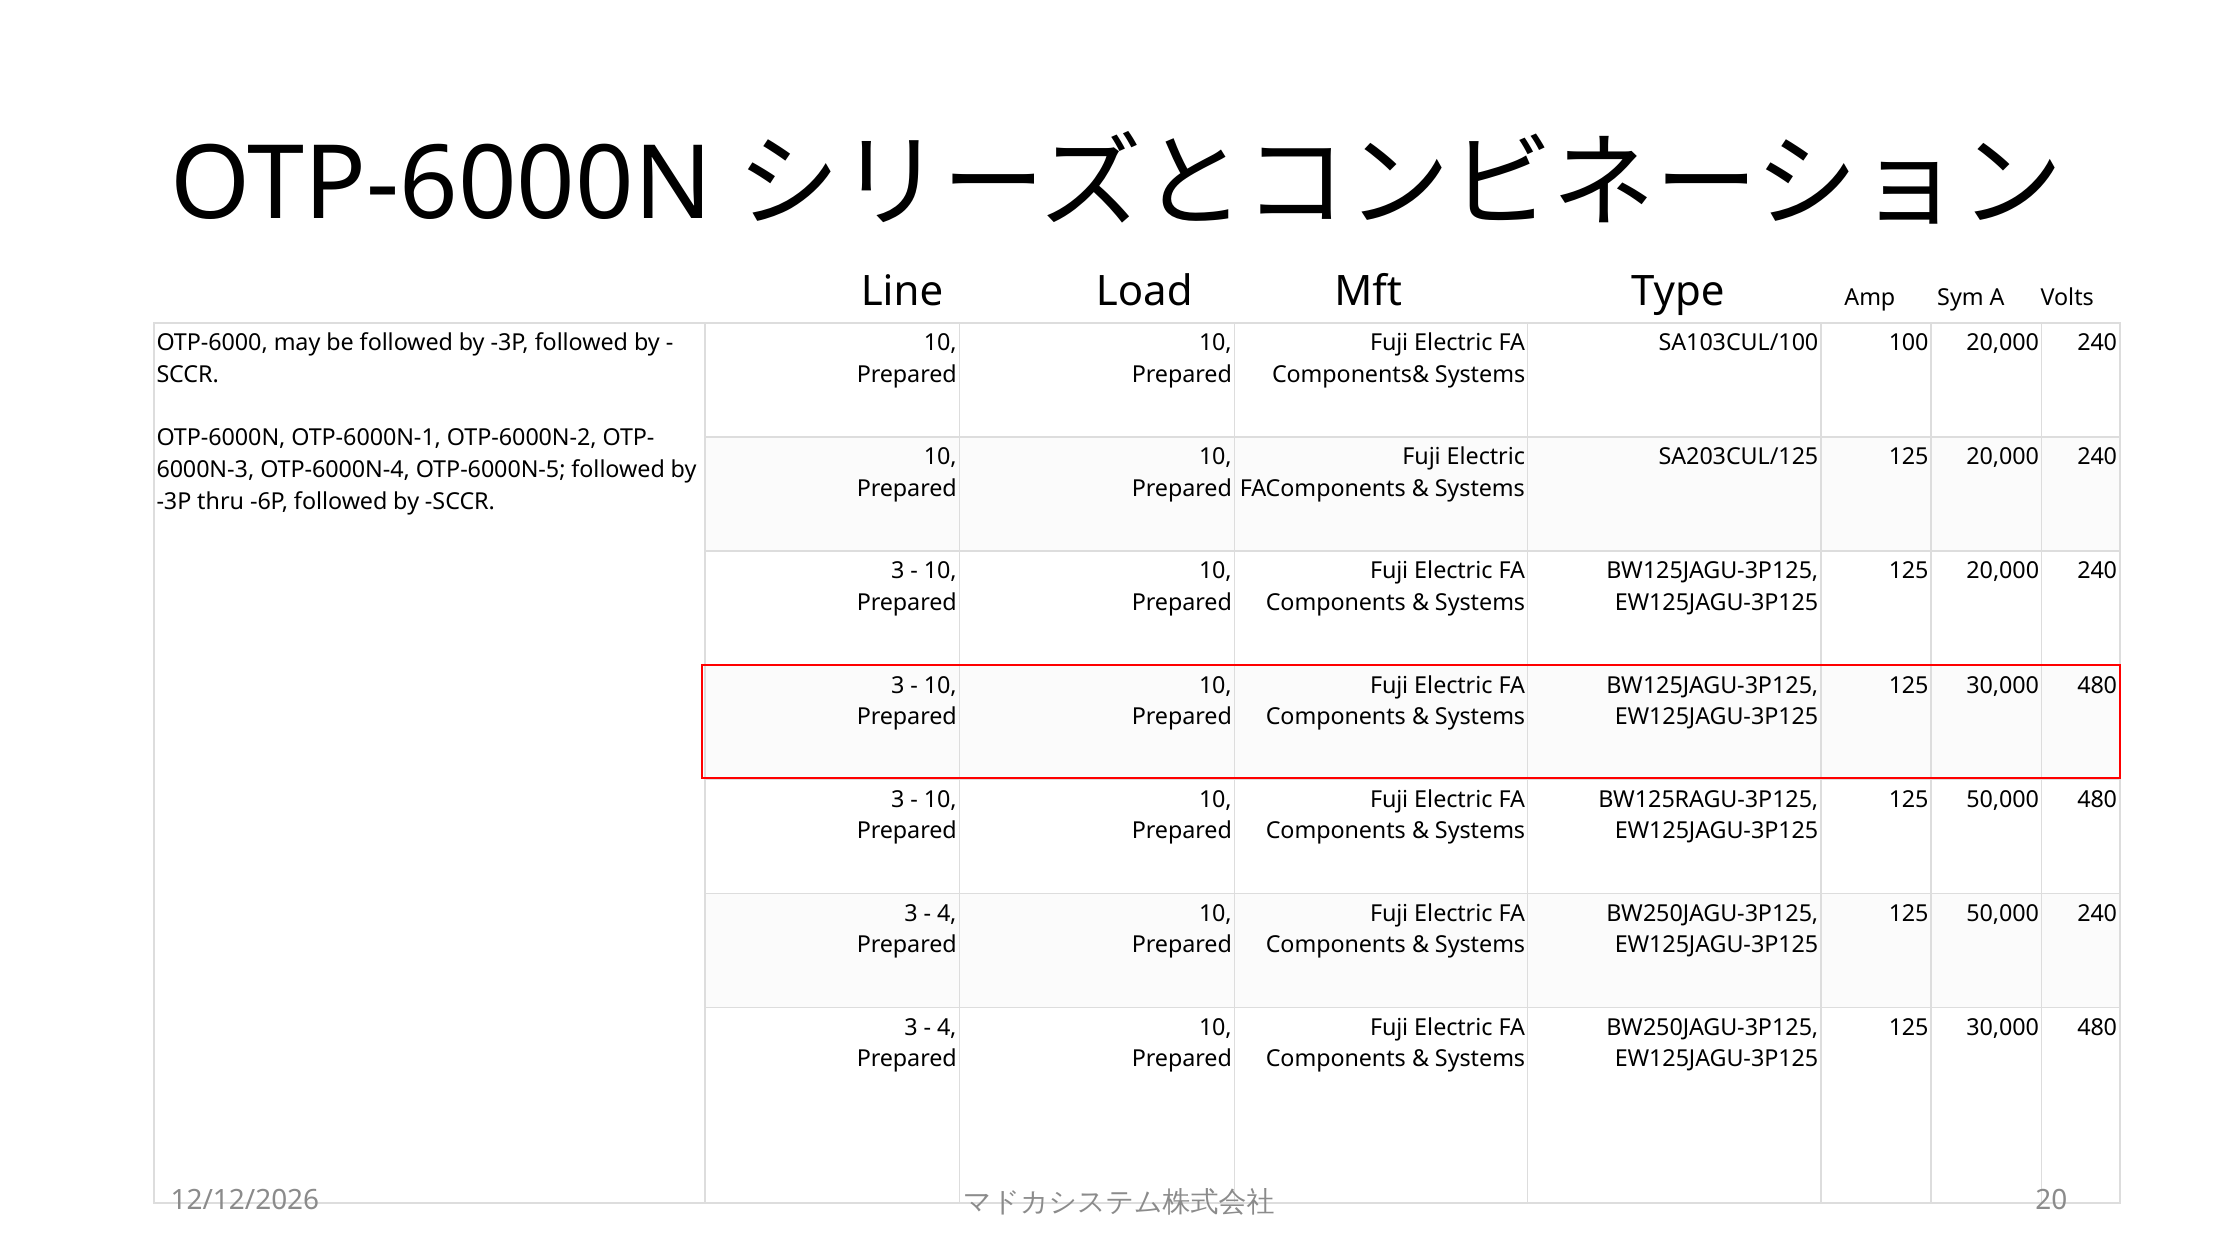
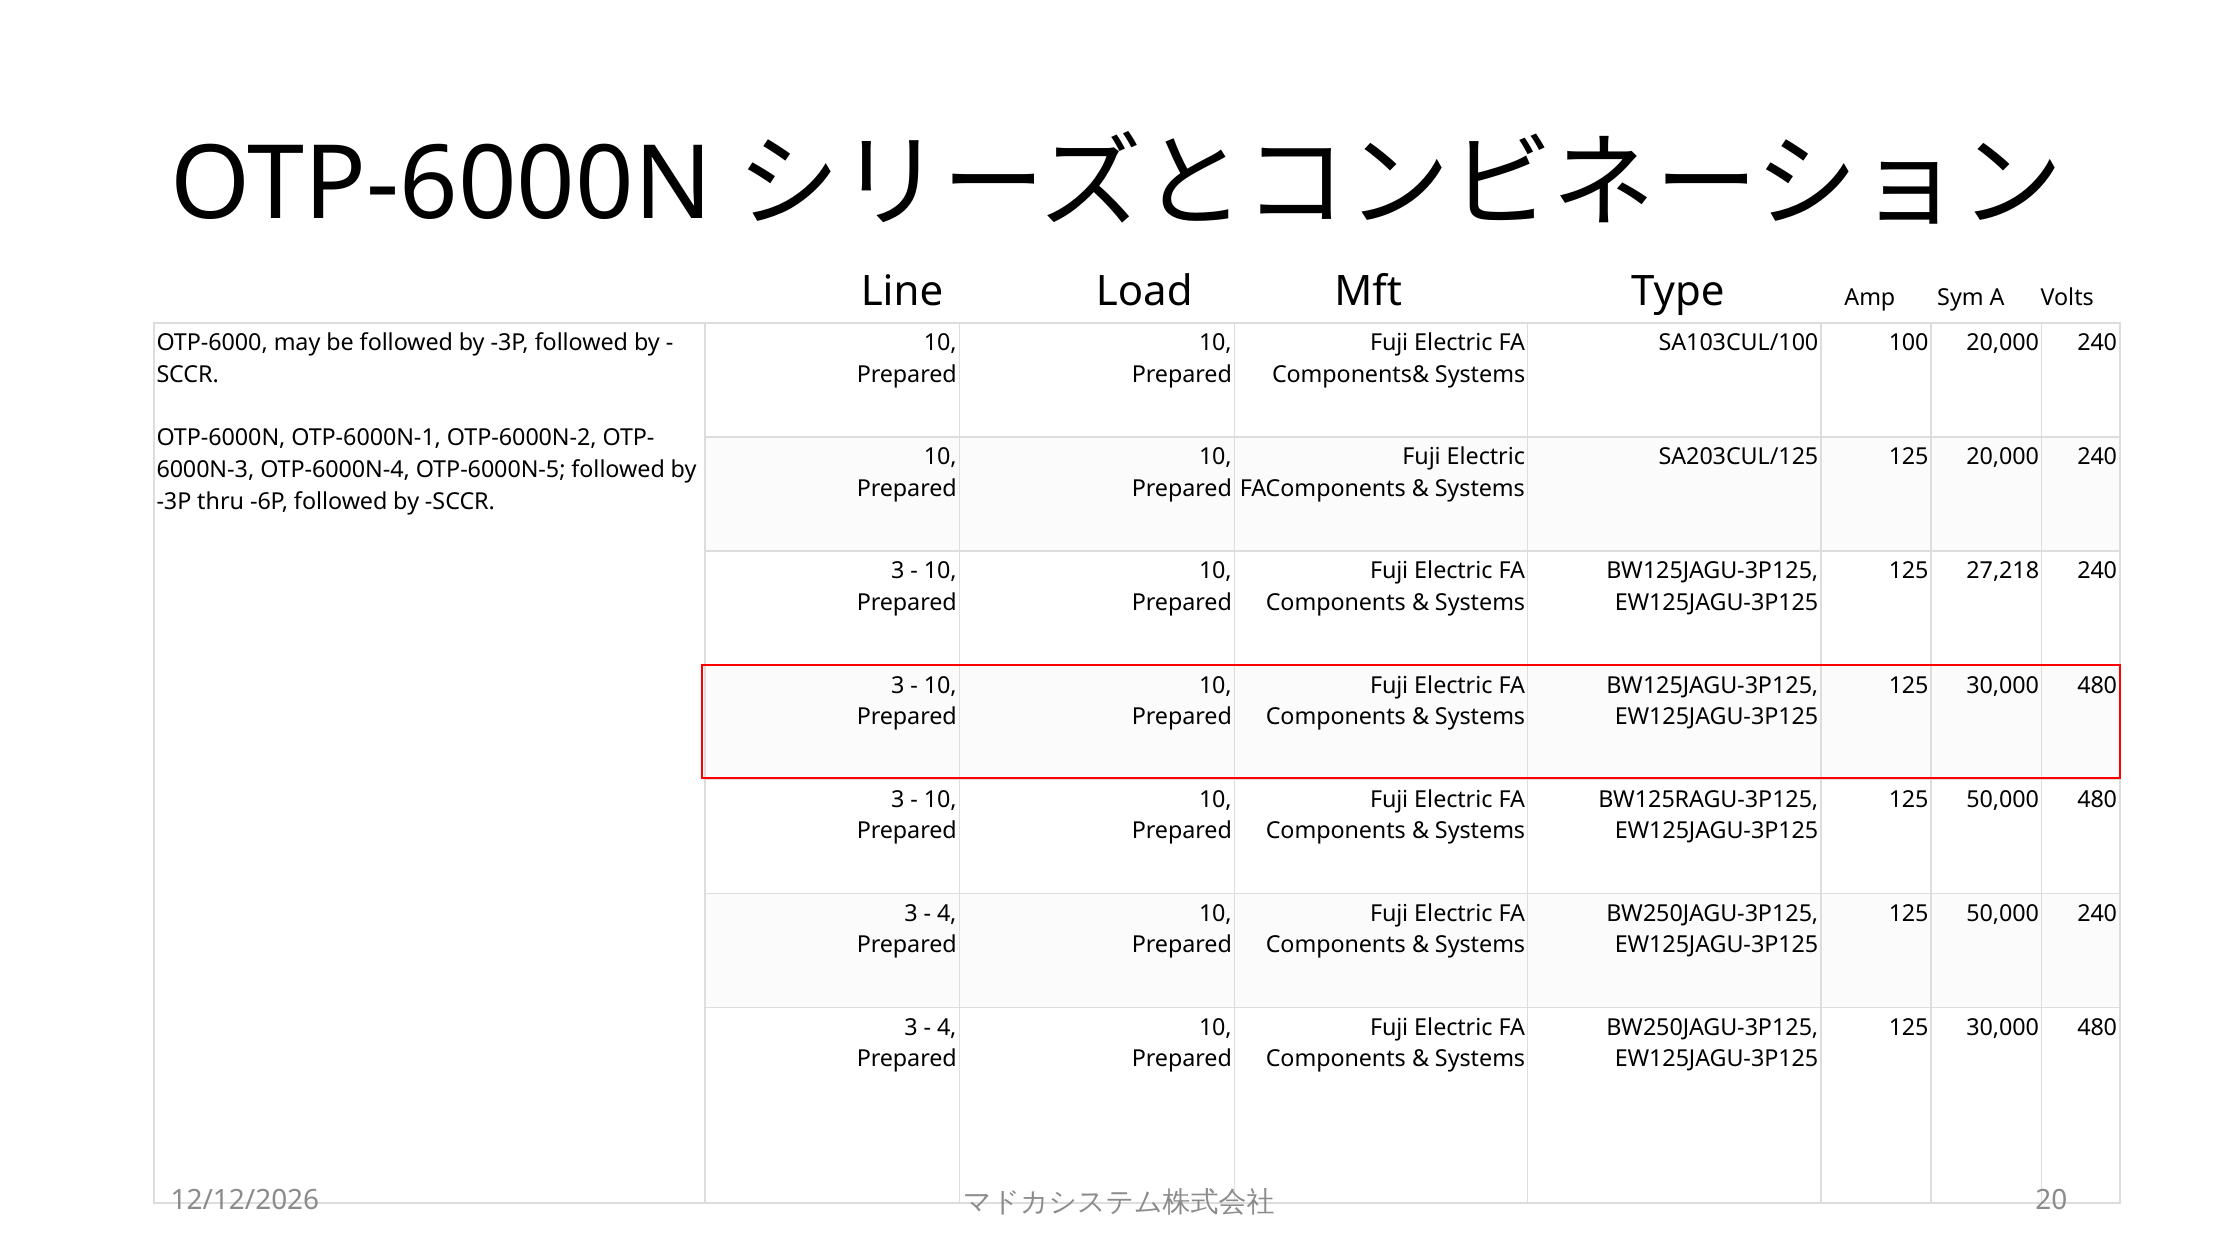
20,000: 20,000 -> 27,218 (2003, 571)
